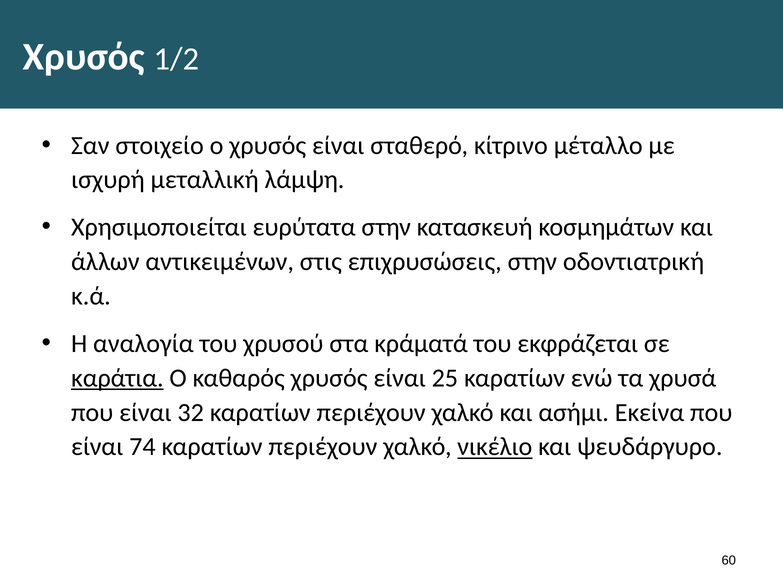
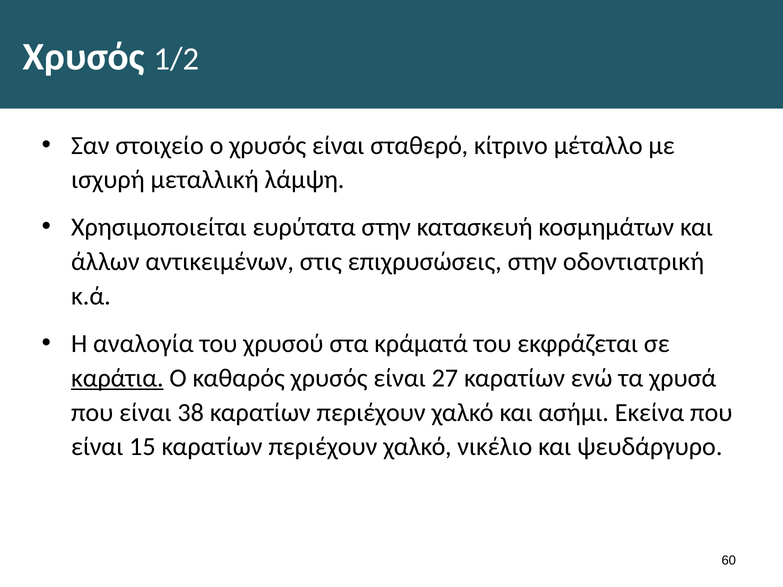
25: 25 -> 27 (445, 378)
32: 32 -> 38 (191, 413)
74: 74 -> 15 (142, 447)
νικέλιο underline: present -> none (495, 447)
